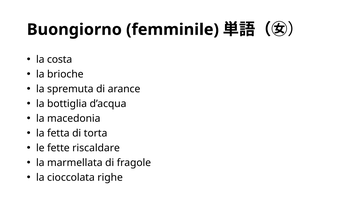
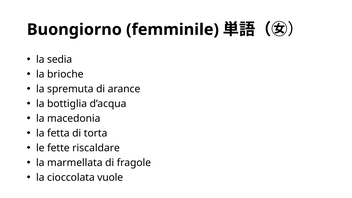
costa: costa -> sedia (60, 59)
righe: righe -> vuole (110, 177)
